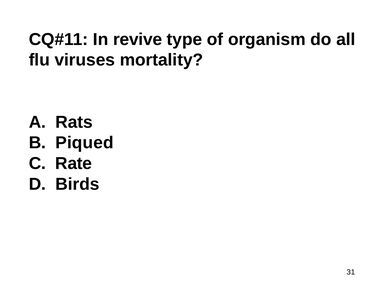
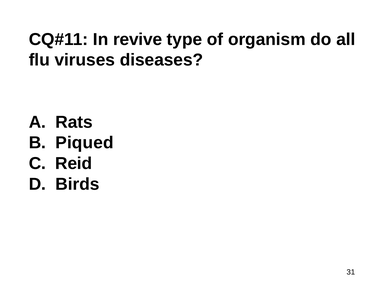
mortality: mortality -> diseases (161, 60)
Rate: Rate -> Reid (74, 164)
